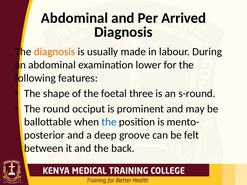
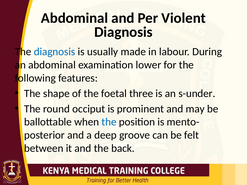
Arrived: Arrived -> Violent (184, 18)
diagnosis colour: orange -> blue (55, 52)
s-round: s-round -> s-under (197, 94)
